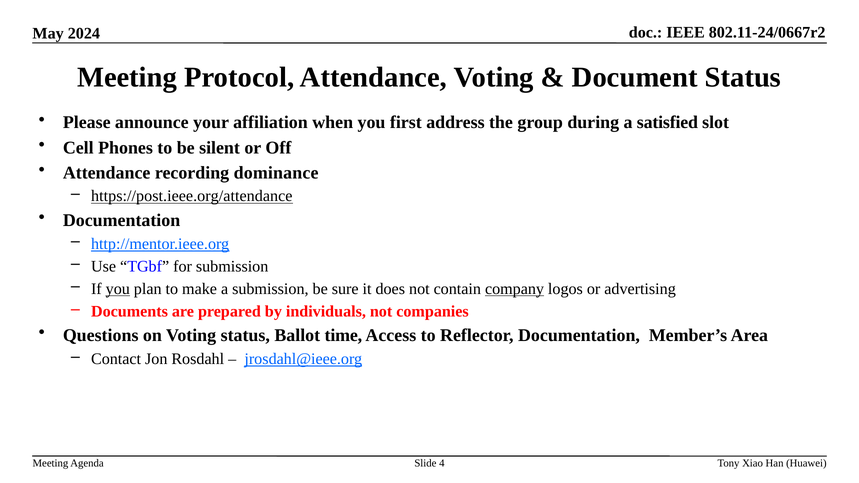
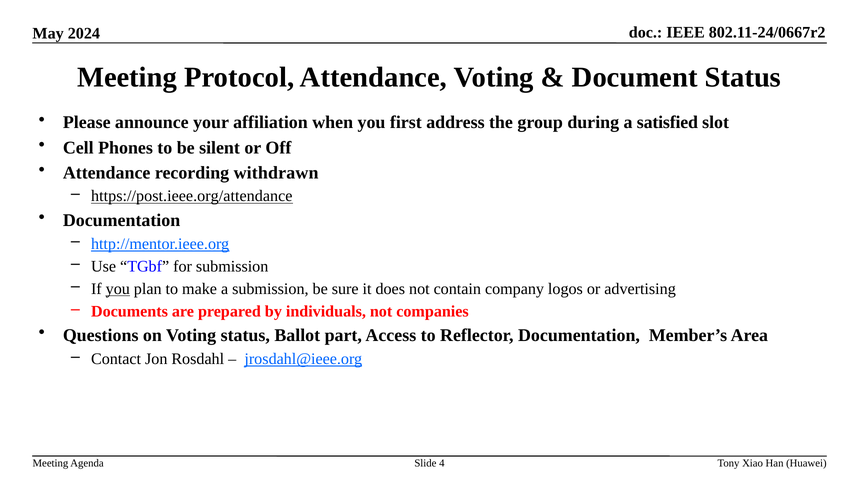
dominance: dominance -> withdrawn (276, 173)
company underline: present -> none (515, 289)
time: time -> part (343, 336)
